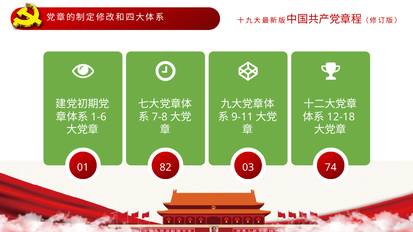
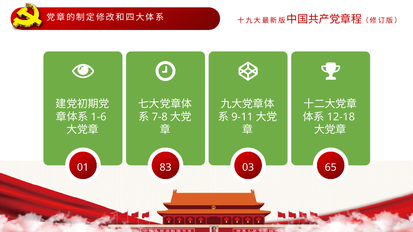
82: 82 -> 83 (166, 168)
74: 74 -> 65 (331, 168)
